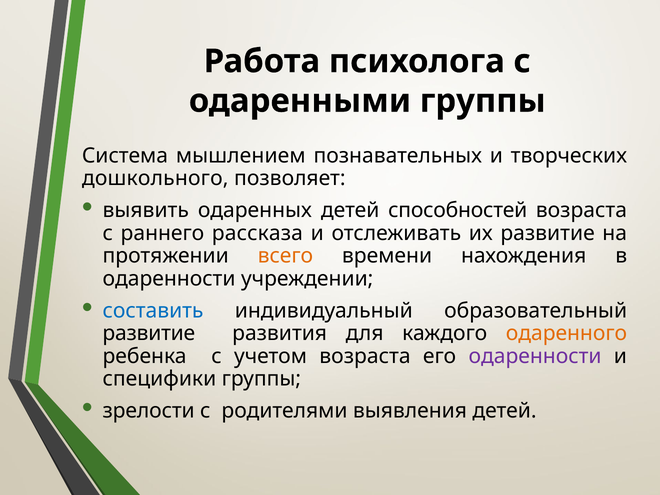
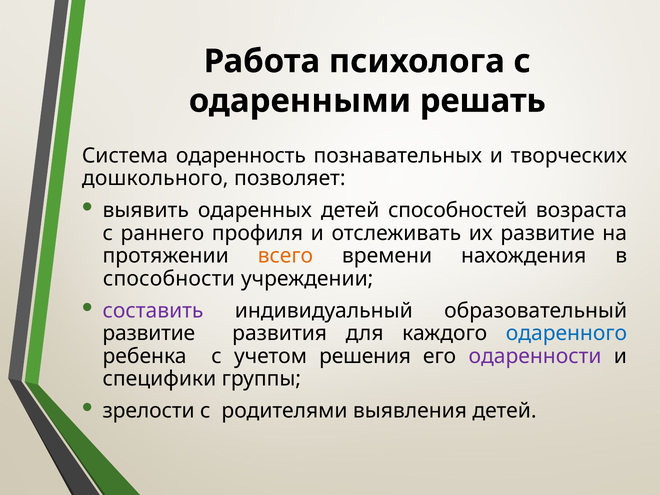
одаренными группы: группы -> решать (483, 101)
мышлением: мышлением -> одаренность (241, 156)
рассказа: рассказа -> профиля (257, 233)
одаренности: одаренности -> способности (169, 279)
составить colour: blue -> purple (153, 311)
одаренного colour: orange -> blue (566, 333)
учетом возраста: возраста -> решения (365, 356)
